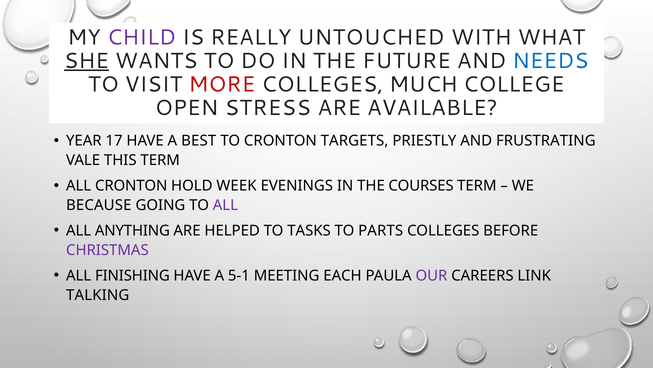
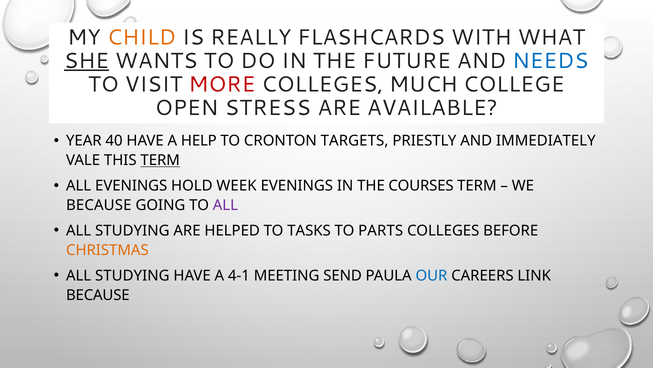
CHILD colour: purple -> orange (141, 37)
UNTOUCHED: UNTOUCHED -> FLASHCARDS (371, 37)
17: 17 -> 40 (114, 141)
BEST: BEST -> HELP (199, 141)
FRUSTRATING: FRUSTRATING -> IMMEDIATELY (546, 141)
TERM underline: none -> present (160, 160)
ALL CRONTON: CRONTON -> EVENINGS (131, 186)
ANYTHING: ANYTHING -> STUDYING (132, 230)
CHRISTMAS colour: purple -> orange (107, 250)
FINISHING: FINISHING -> STUDYING (132, 275)
5-1: 5-1 -> 4-1 (239, 275)
EACH: EACH -> SEND (343, 275)
OUR colour: purple -> blue (431, 275)
TALKING: TALKING -> BECAUSE (98, 295)
